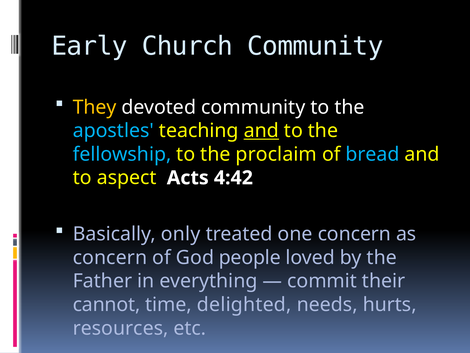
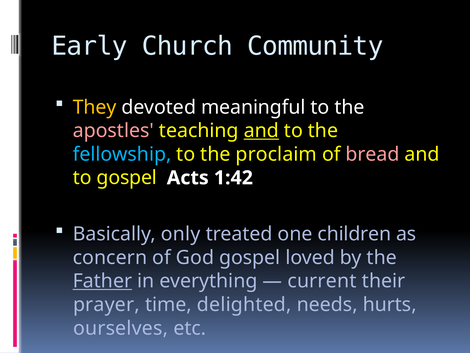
devoted community: community -> meaningful (253, 107)
apostles colour: light blue -> pink (113, 131)
bread colour: light blue -> pink (373, 154)
to aspect: aspect -> gospel (127, 178)
4:42: 4:42 -> 1:42 (233, 178)
one concern: concern -> children (354, 234)
God people: people -> gospel (250, 257)
Father underline: none -> present (102, 281)
commit: commit -> current (322, 281)
cannot: cannot -> prayer (106, 304)
resources: resources -> ourselves (120, 328)
